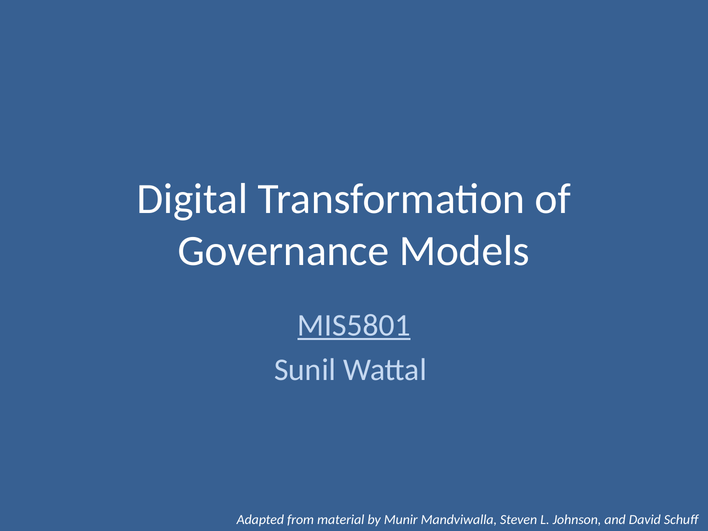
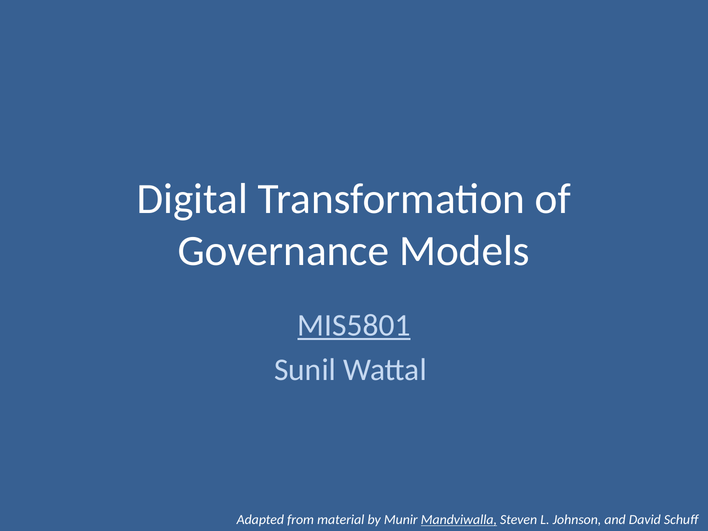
Mandviwalla underline: none -> present (459, 520)
